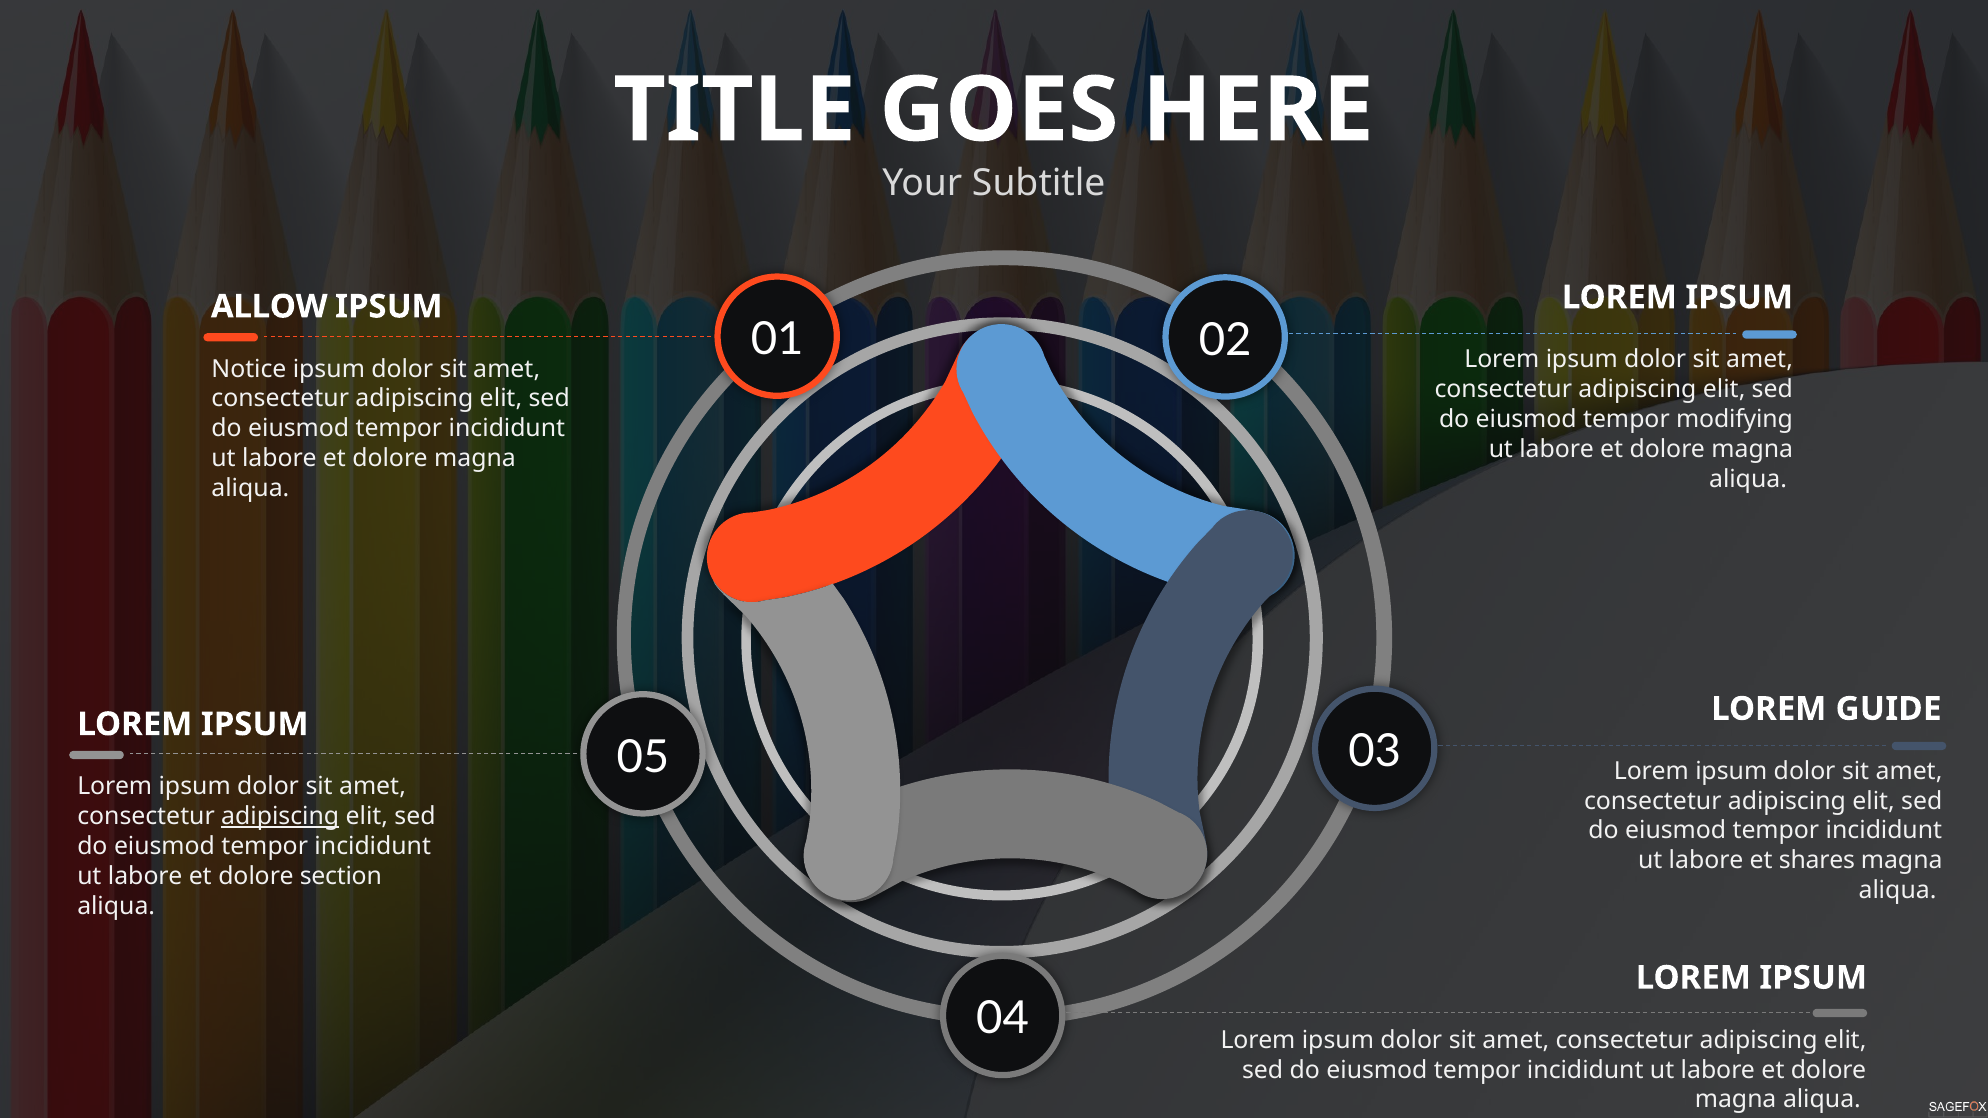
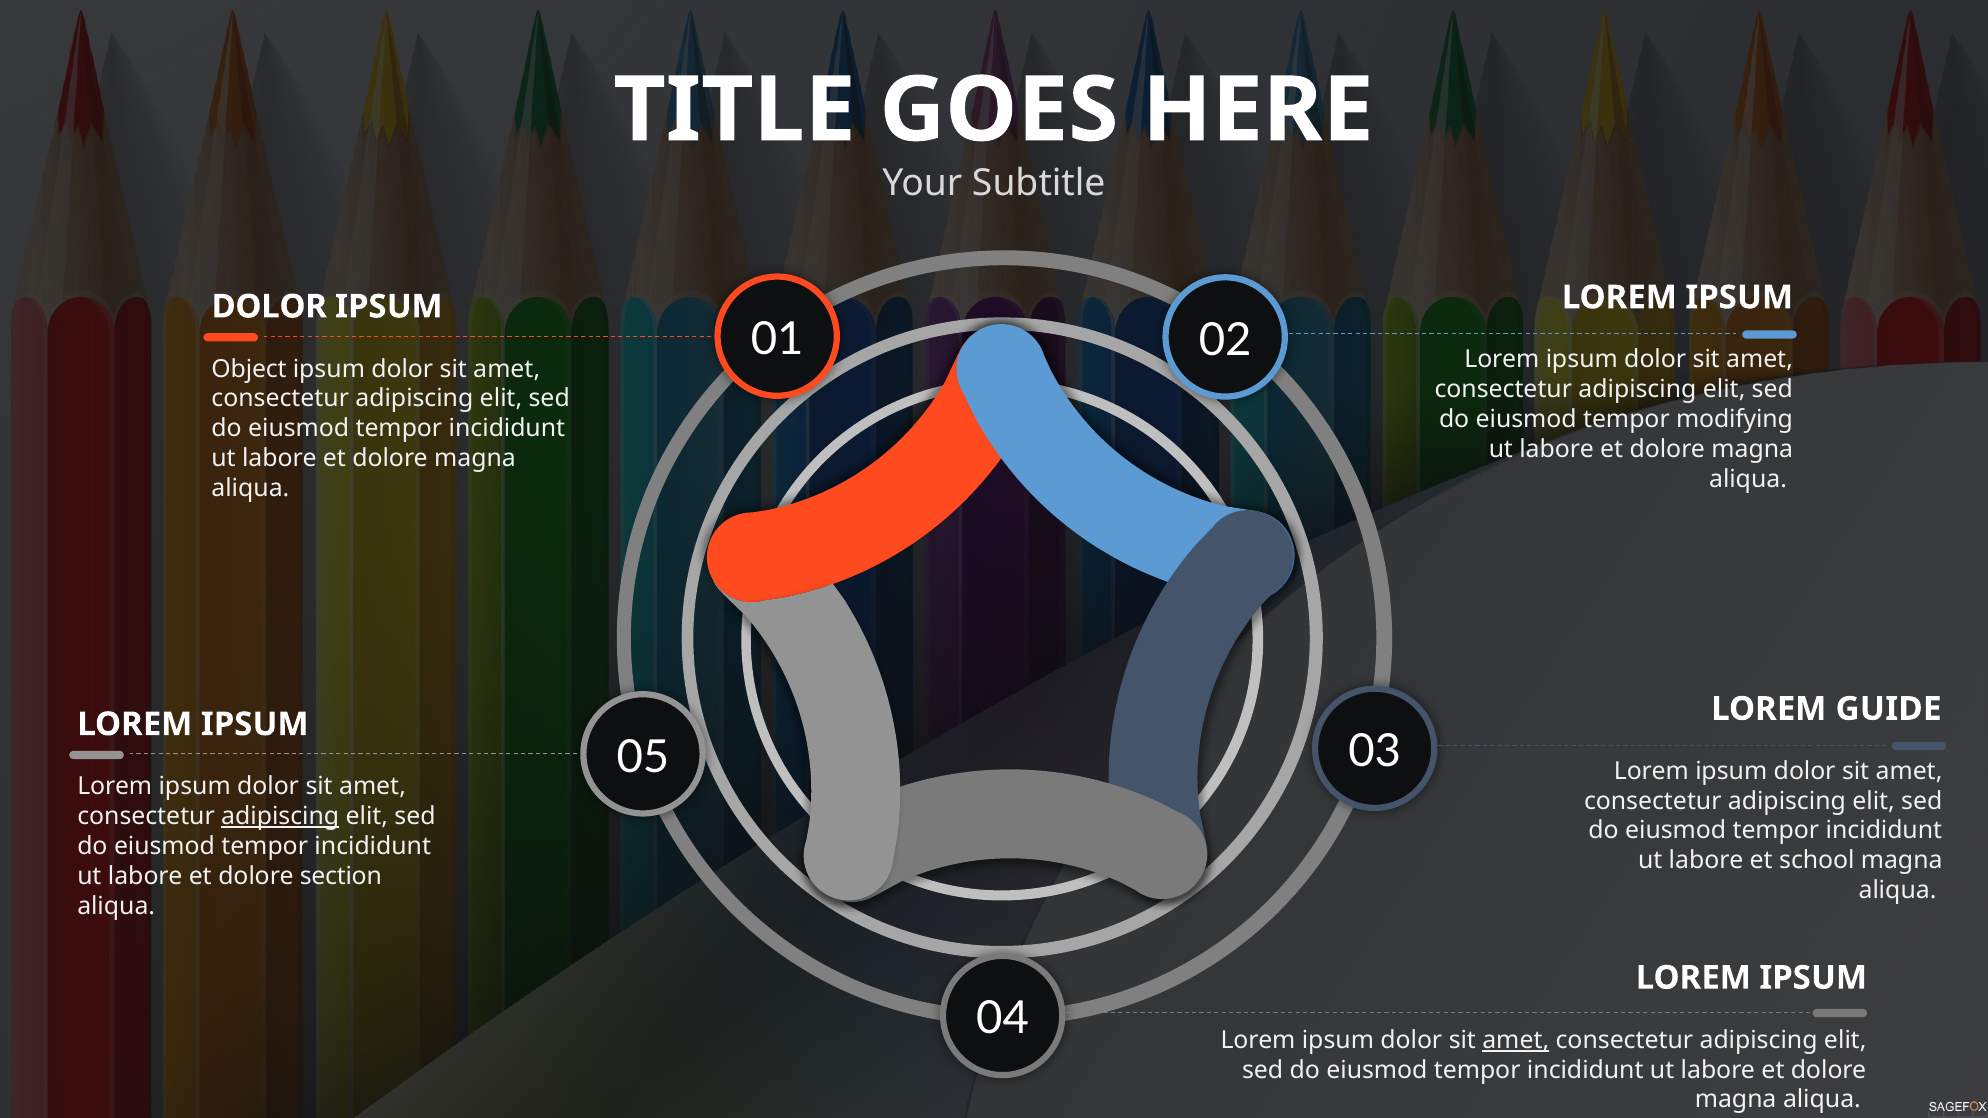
ALLOW: ALLOW -> DOLOR (269, 307)
Notice: Notice -> Object (249, 369)
shares: shares -> school (1817, 861)
amet underline: none -> present (1516, 1040)
